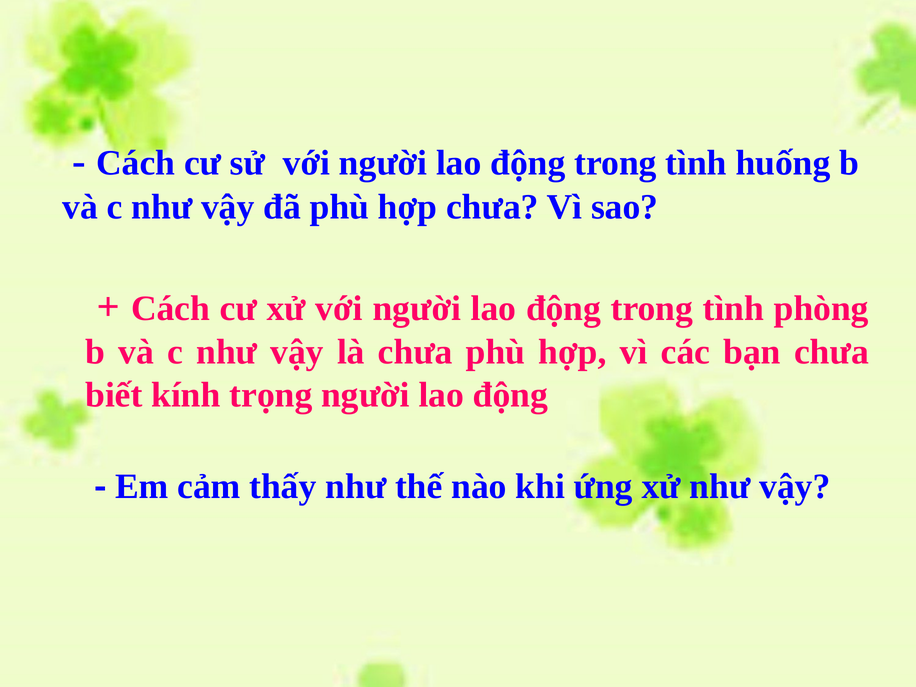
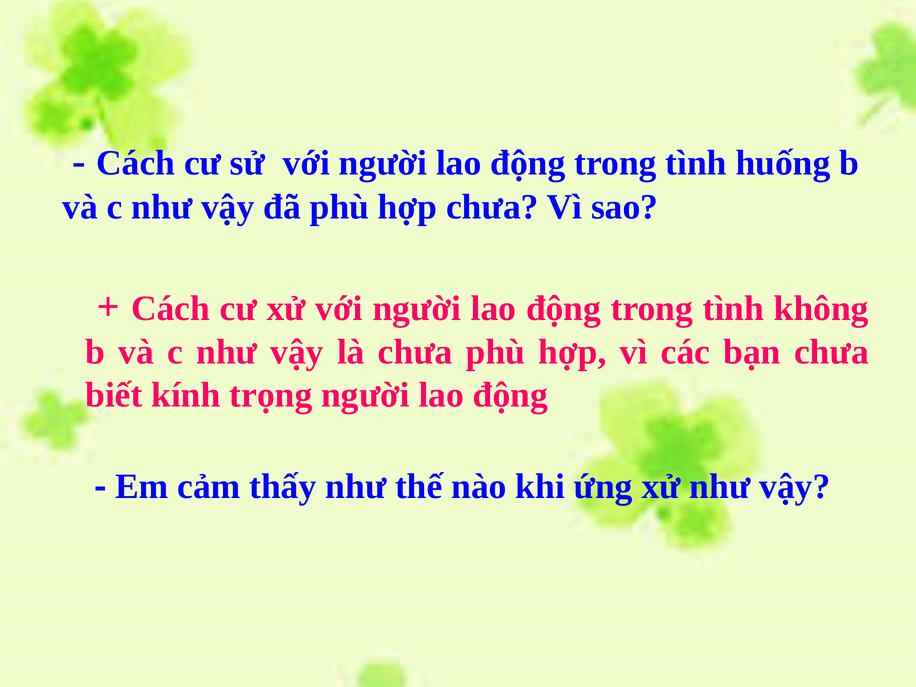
phòng: phòng -> không (821, 308)
